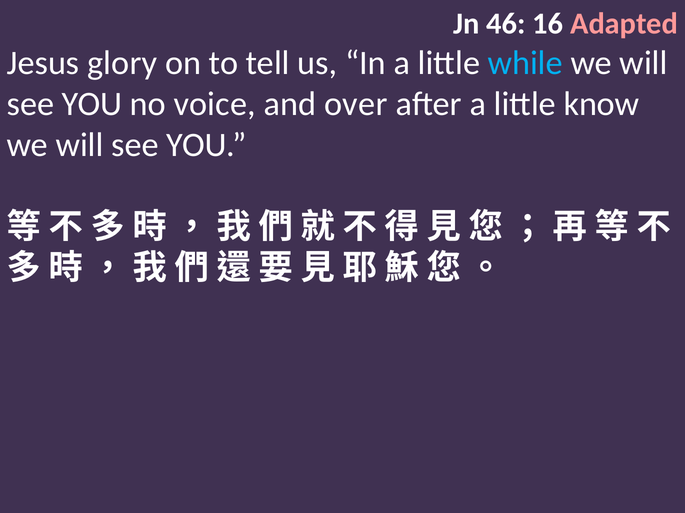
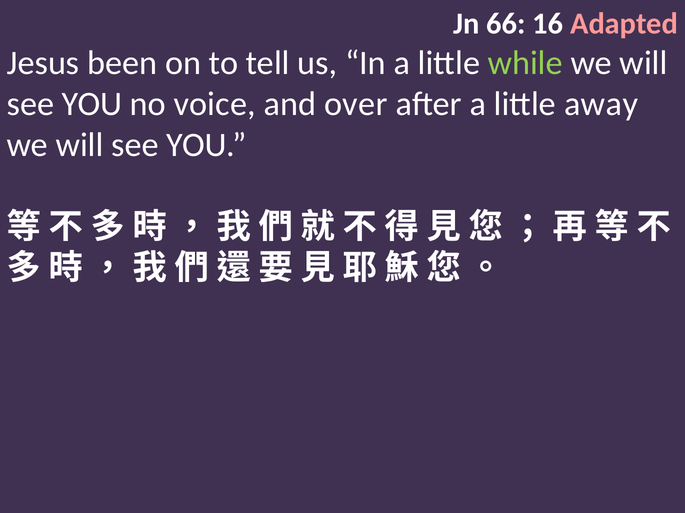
46: 46 -> 66 (506, 24)
glory: glory -> been (122, 63)
while colour: light blue -> light green (525, 63)
know: know -> away (601, 104)
